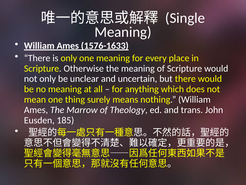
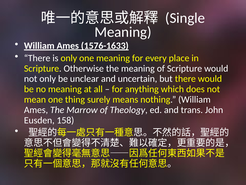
185: 185 -> 158 (65, 120)
